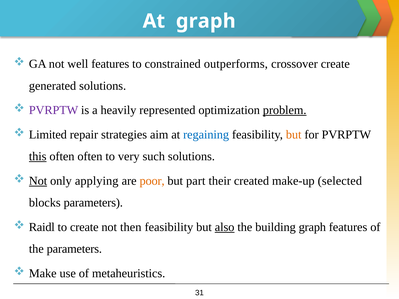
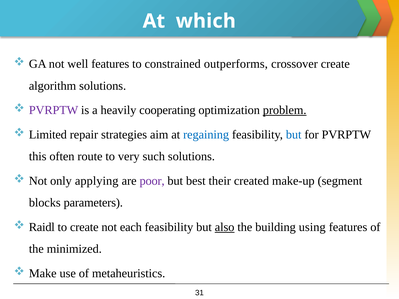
At graph: graph -> which (206, 21)
generated: generated -> algorithm (53, 86)
represented: represented -> cooperating (167, 110)
but colour: orange -> blue (294, 135)
this underline: present -> none (38, 157)
often often: often -> route (90, 157)
Not underline: present -> none (38, 181)
poor colour: orange -> purple (152, 181)
part: part -> best (196, 181)
selected: selected -> segment (340, 181)
then: then -> each (131, 227)
building graph: graph -> using (312, 227)
the parameters: parameters -> minimized (74, 249)
